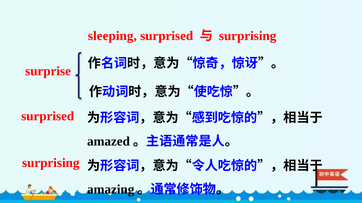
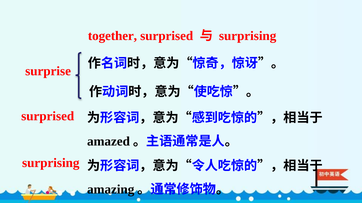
sleeping: sleeping -> together (112, 36)
